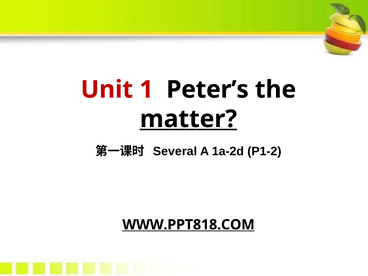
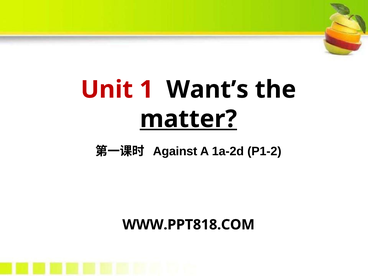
Peter’s: Peter’s -> Want’s (207, 90)
Several: Several -> Against (175, 151)
WWW.PPT818.COM underline: present -> none (189, 225)
